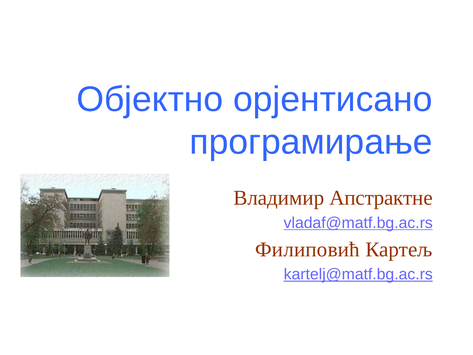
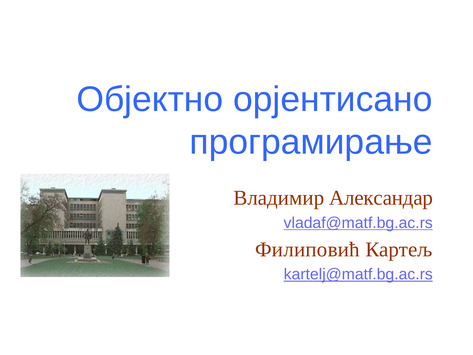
Апстрактне: Апстрактне -> Александар (381, 198)
